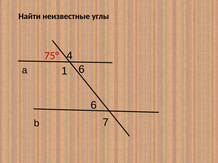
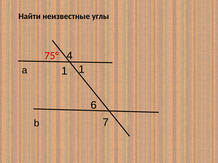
1 6: 6 -> 1 (82, 70)
